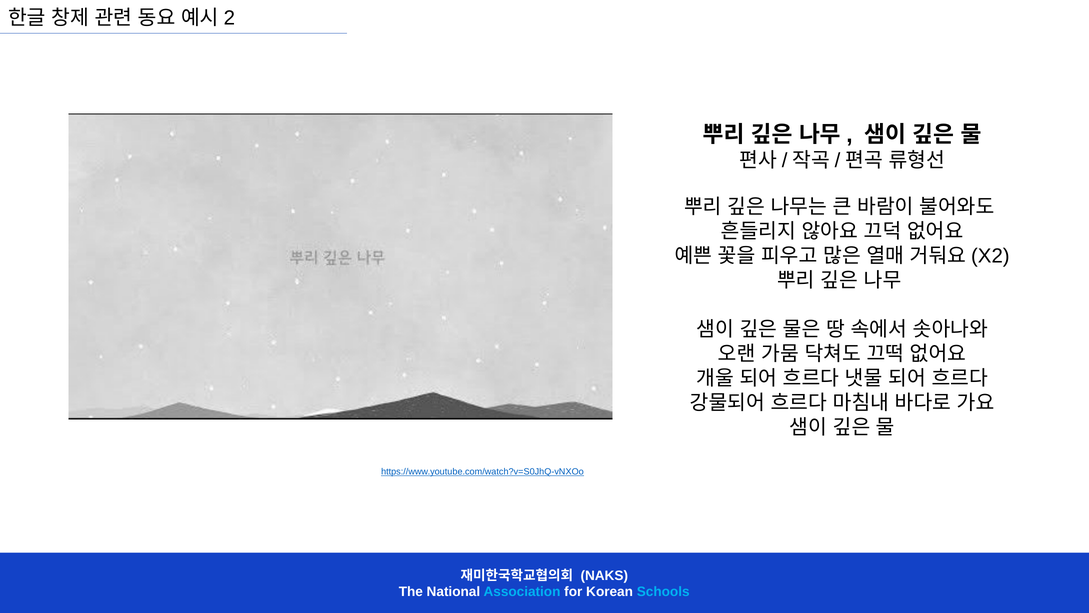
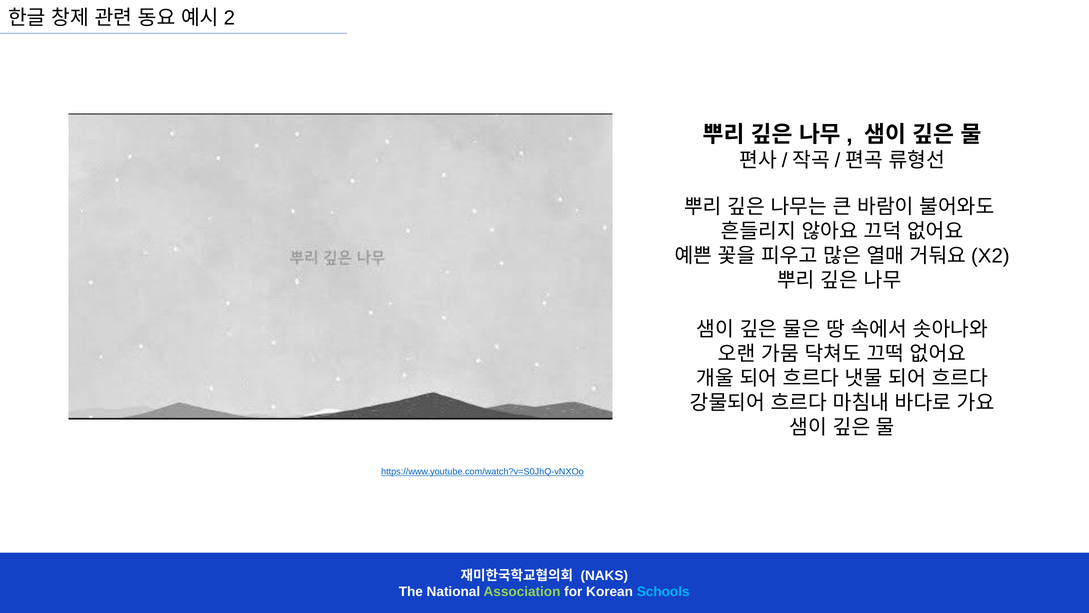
Association colour: light blue -> light green (522, 592)
